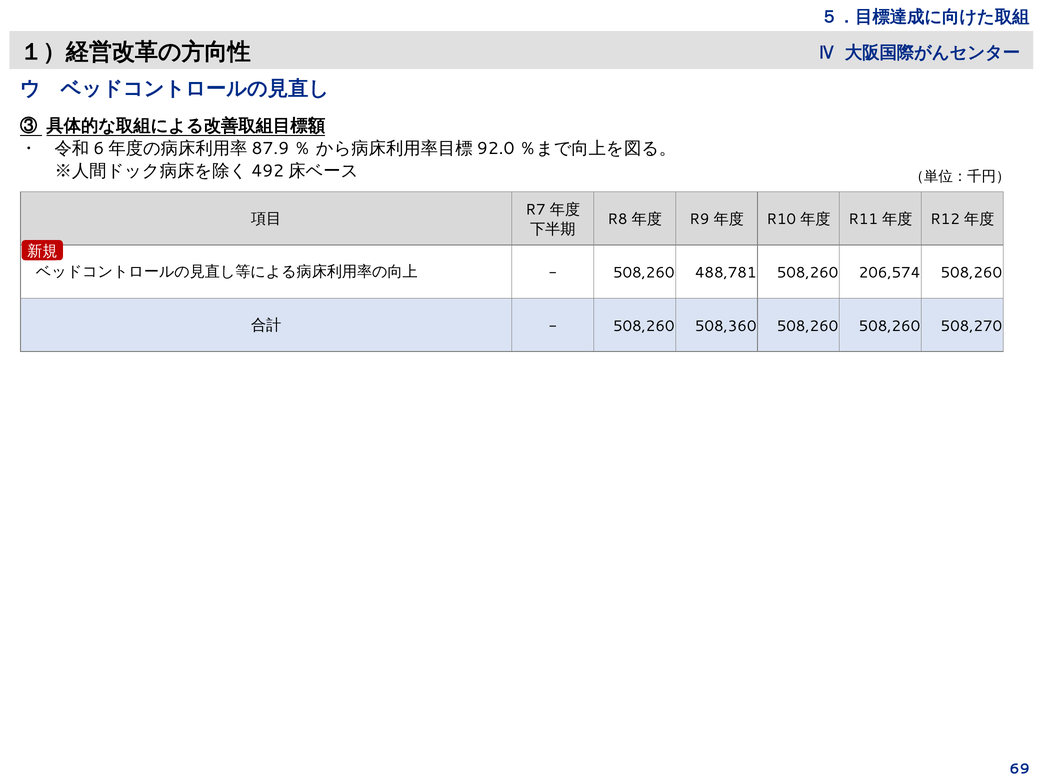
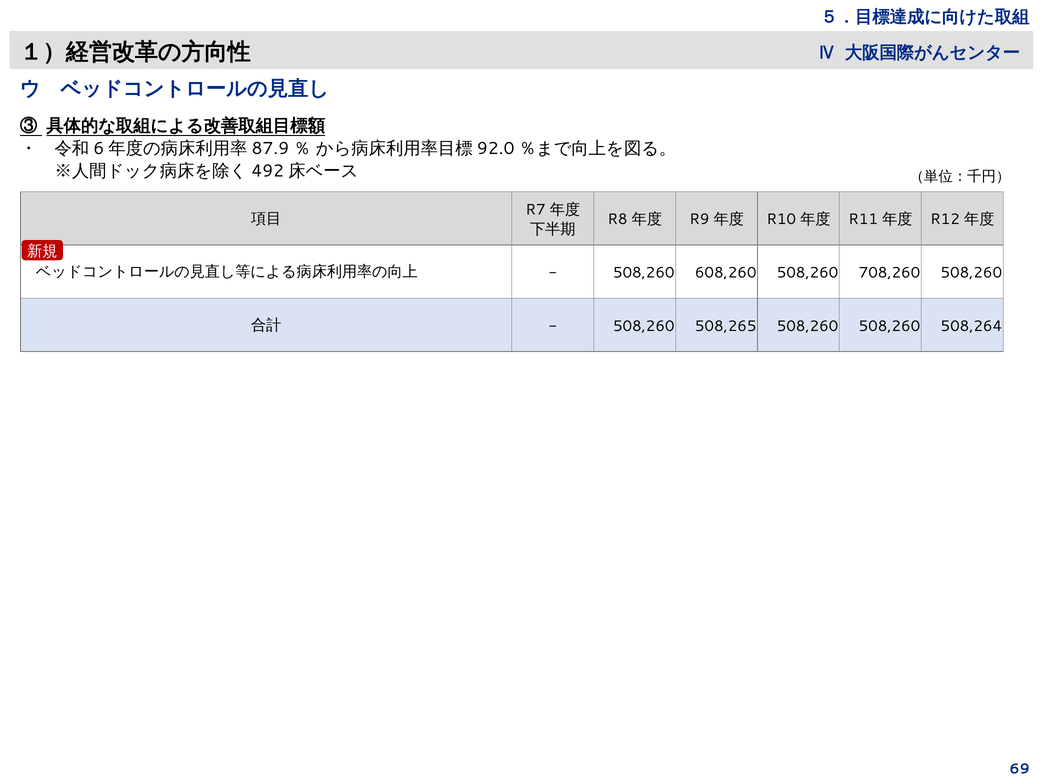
488,781: 488,781 -> 608,260 (726, 273)
206,574: 206,574 -> 708,260 (889, 273)
508,360: 508,360 -> 508,265 (726, 326)
508,270: 508,270 -> 508,264 (971, 326)
